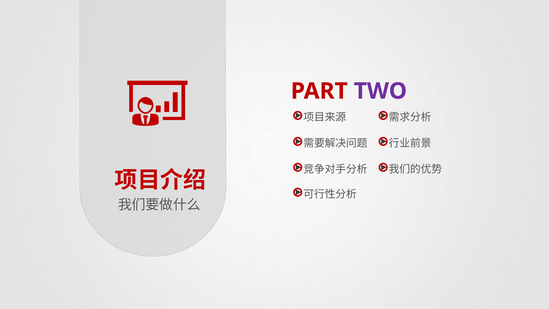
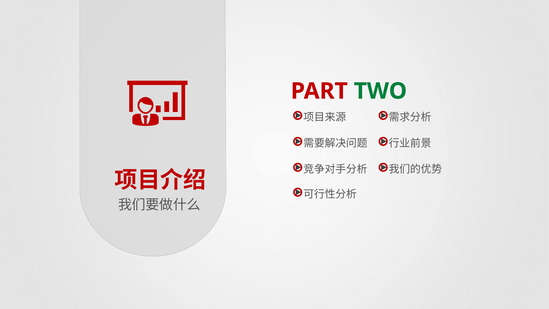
TWO colour: purple -> green (380, 91)
